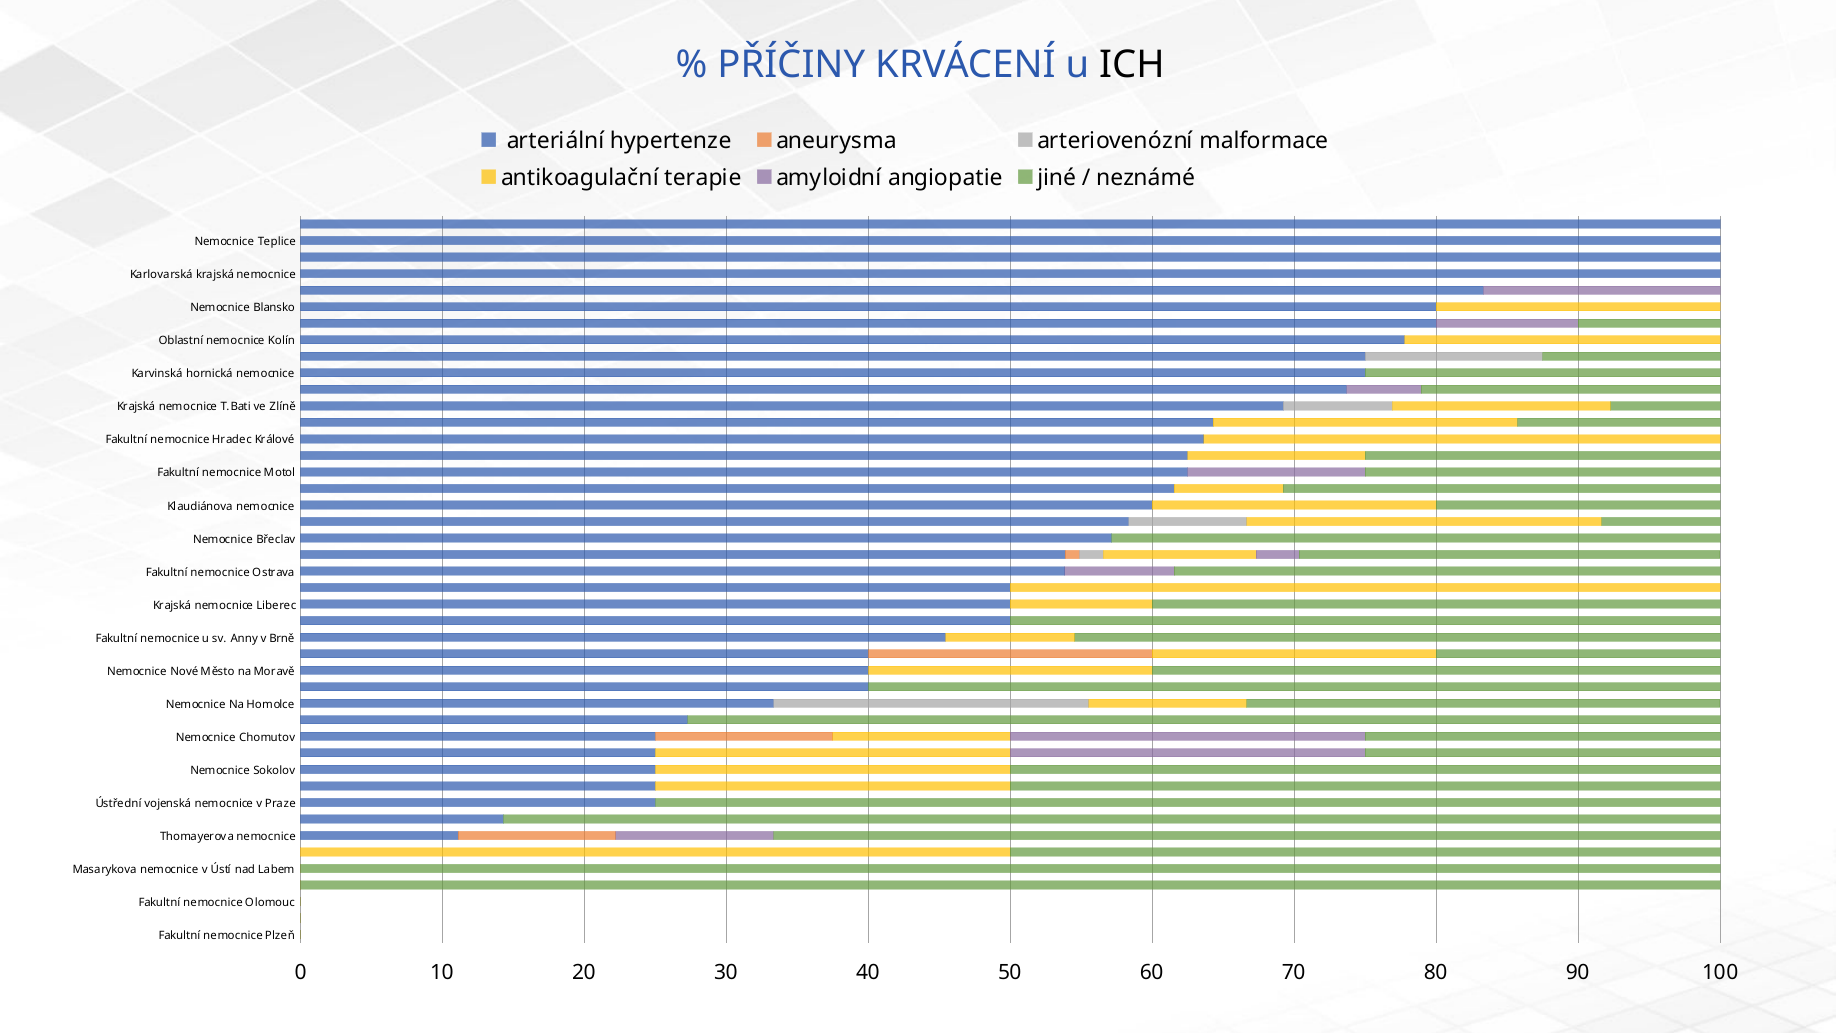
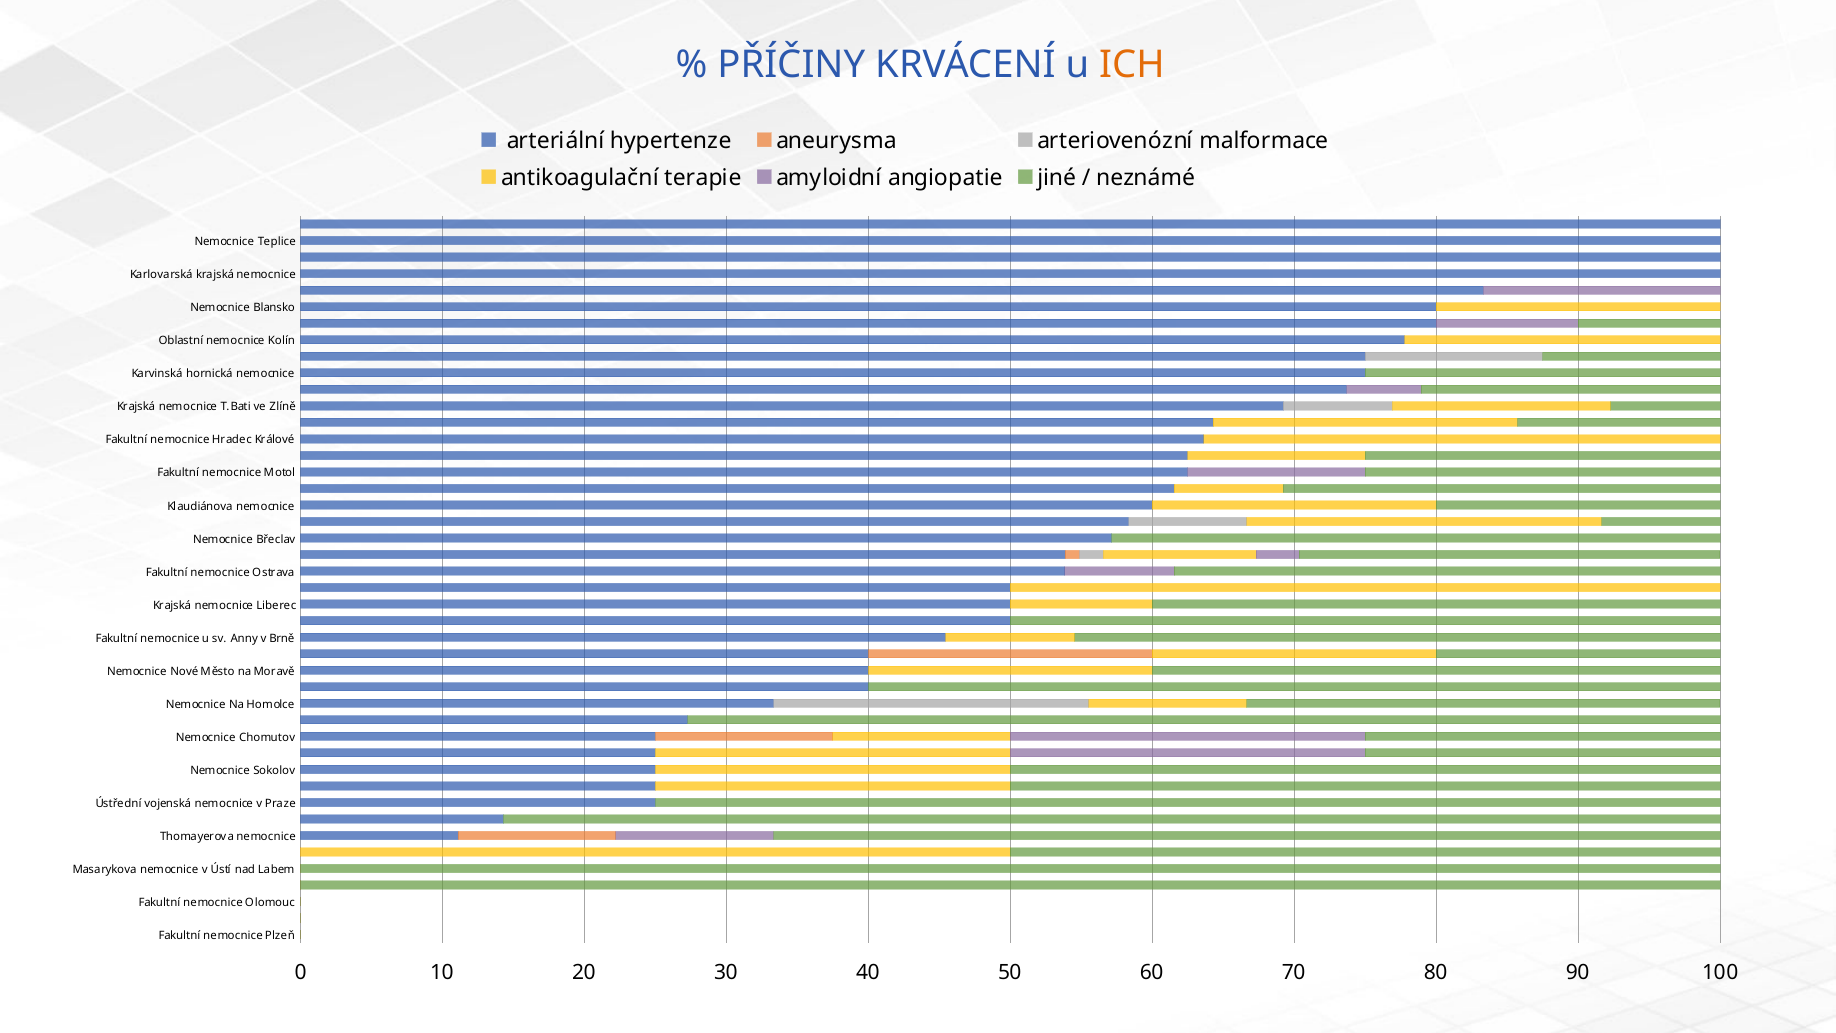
ICH colour: black -> orange (1132, 65)
